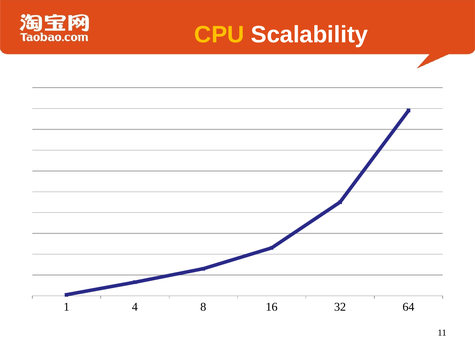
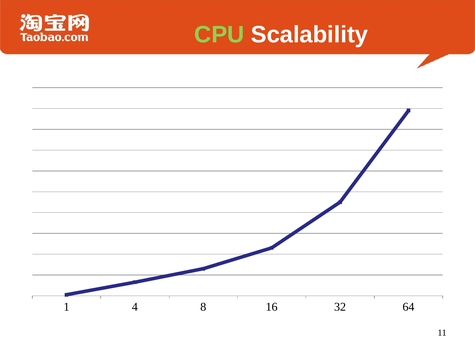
CPU colour: yellow -> light green (219, 35)
